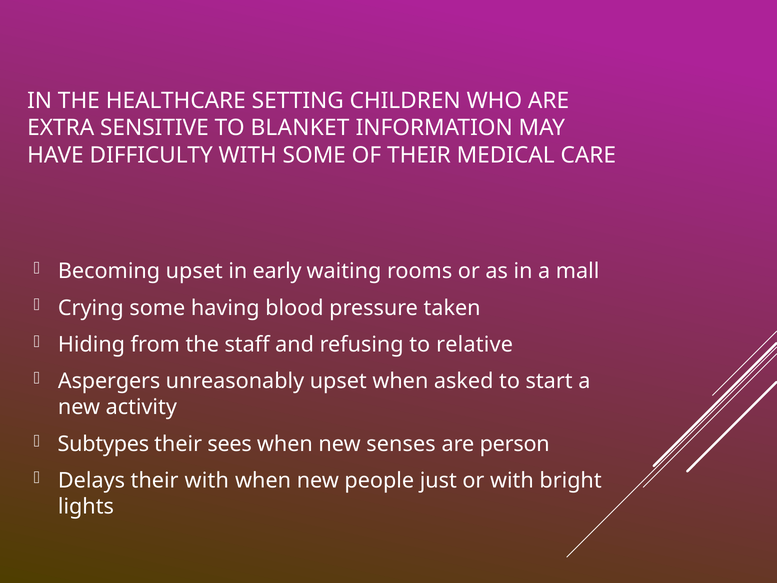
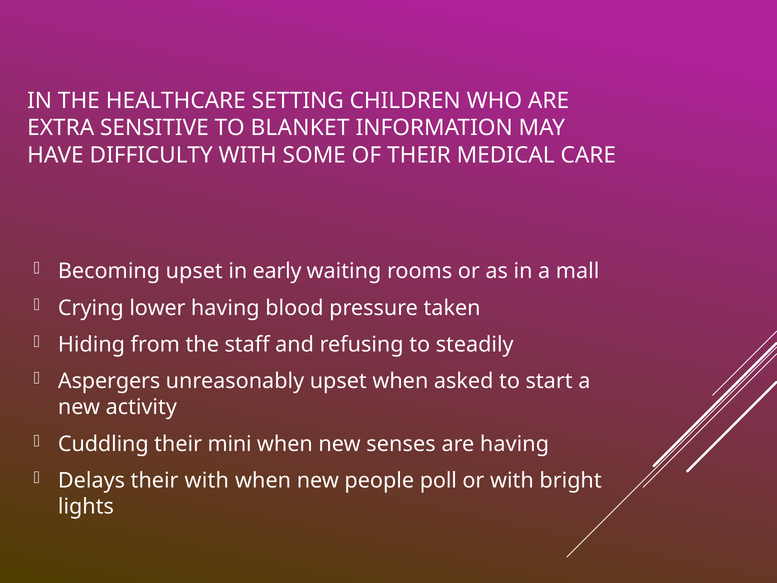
Crying some: some -> lower (157, 308)
relative: relative -> steadily (475, 344)
Subtypes: Subtypes -> Cuddling (103, 444)
sees: sees -> mini (230, 444)
are person: person -> having (515, 444)
just: just -> poll (438, 480)
